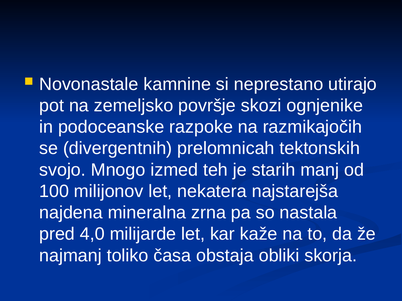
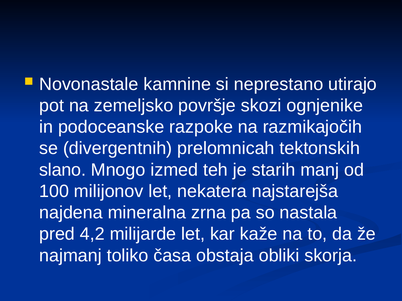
svojo: svojo -> slano (63, 170)
4,0: 4,0 -> 4,2 (92, 234)
